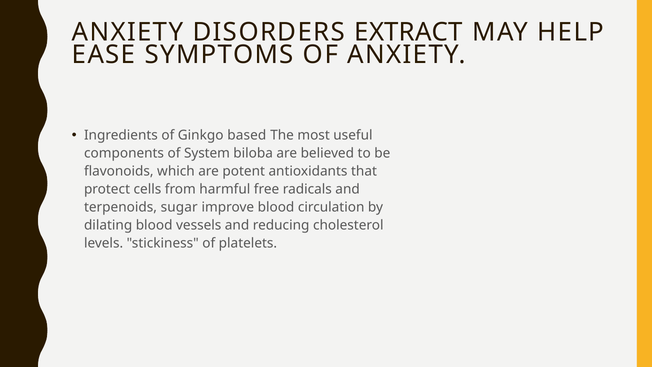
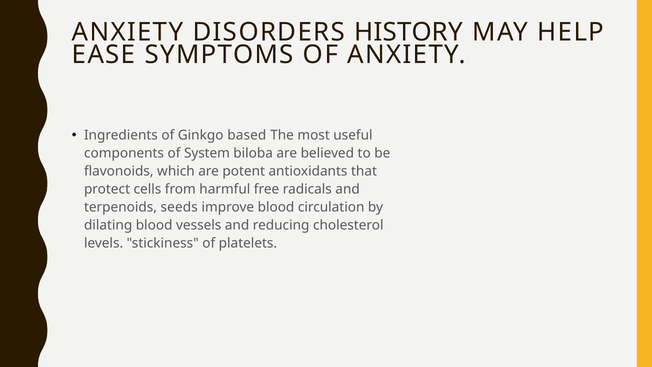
EXTRACT: EXTRACT -> HISTORY (409, 32)
sugar: sugar -> seeds (179, 207)
